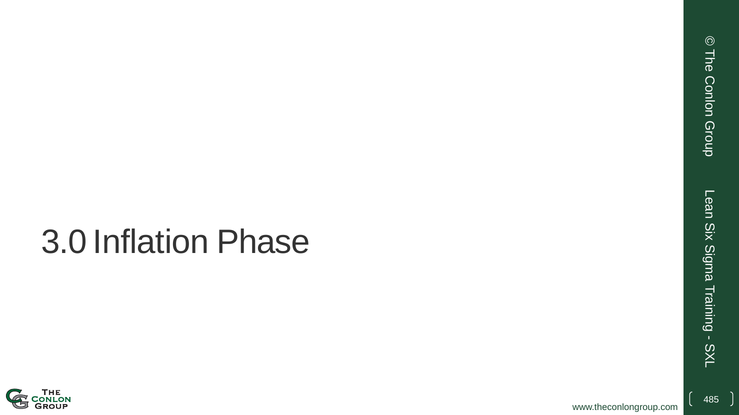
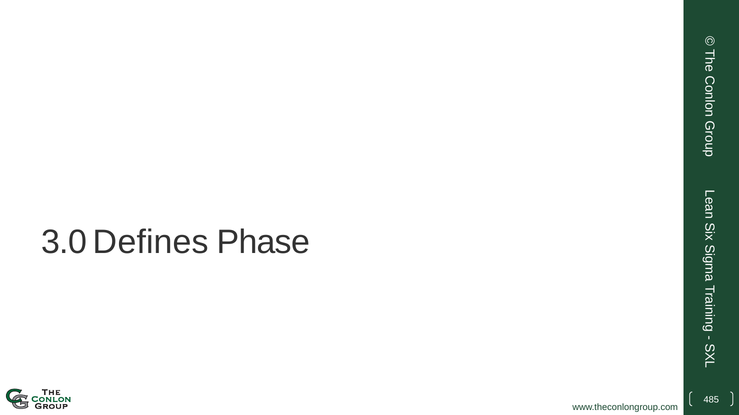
Inflation: Inflation -> Defines (151, 243)
